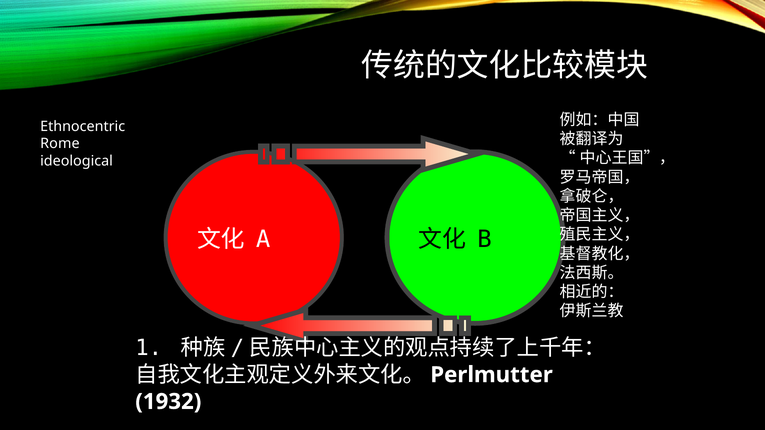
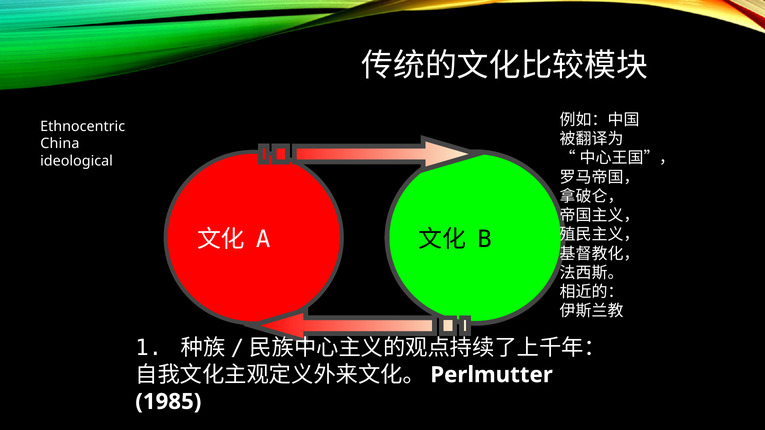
Rome: Rome -> China (60, 144)
1932: 1932 -> 1985 (168, 402)
